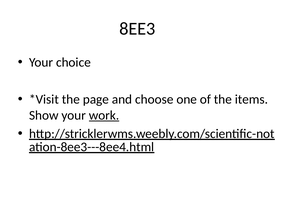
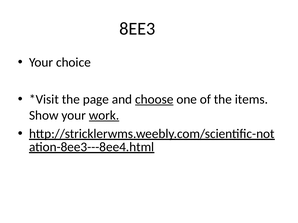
choose underline: none -> present (154, 100)
